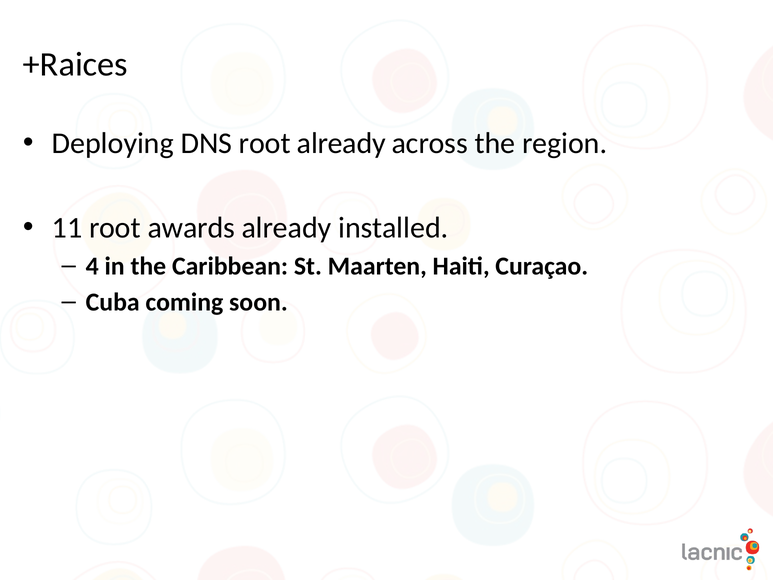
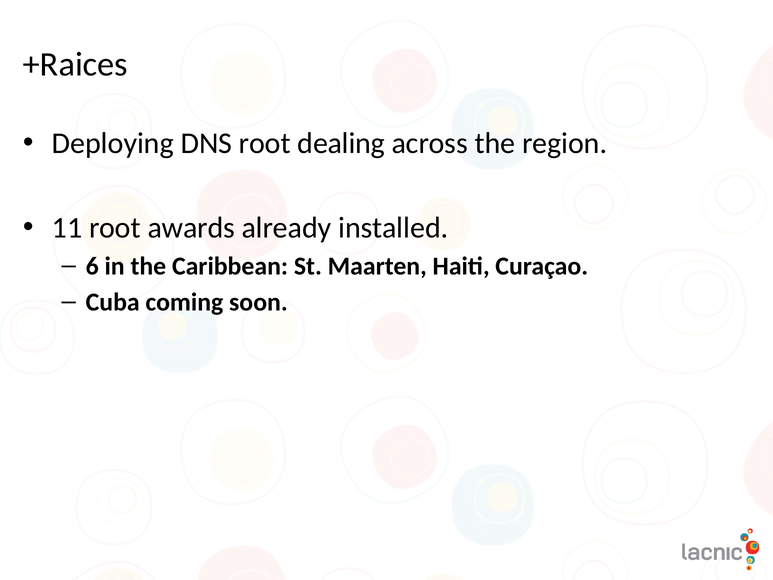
root already: already -> dealing (341, 143)
4: 4 -> 6 (92, 266)
